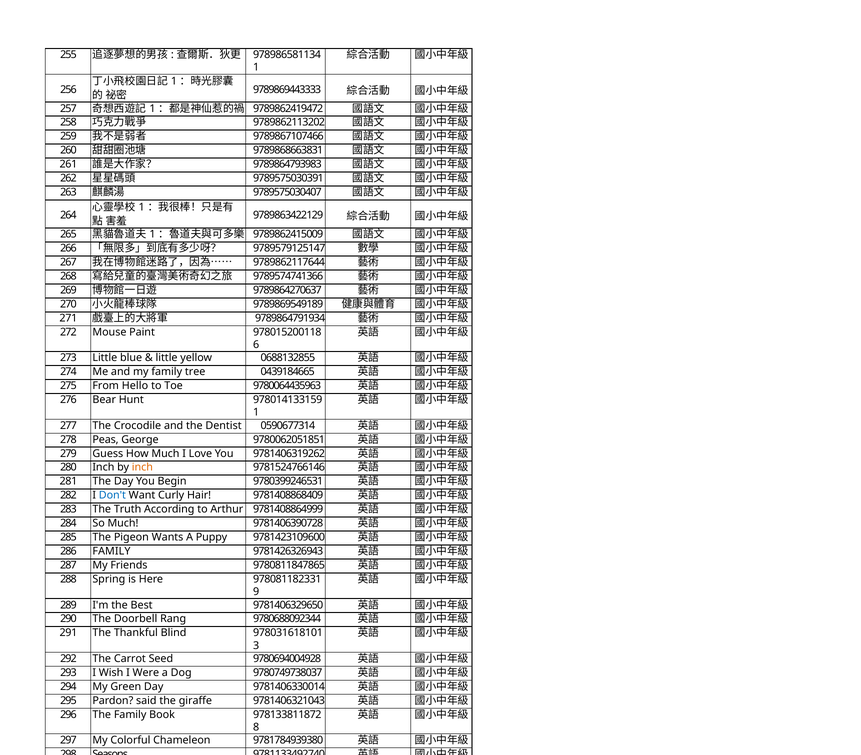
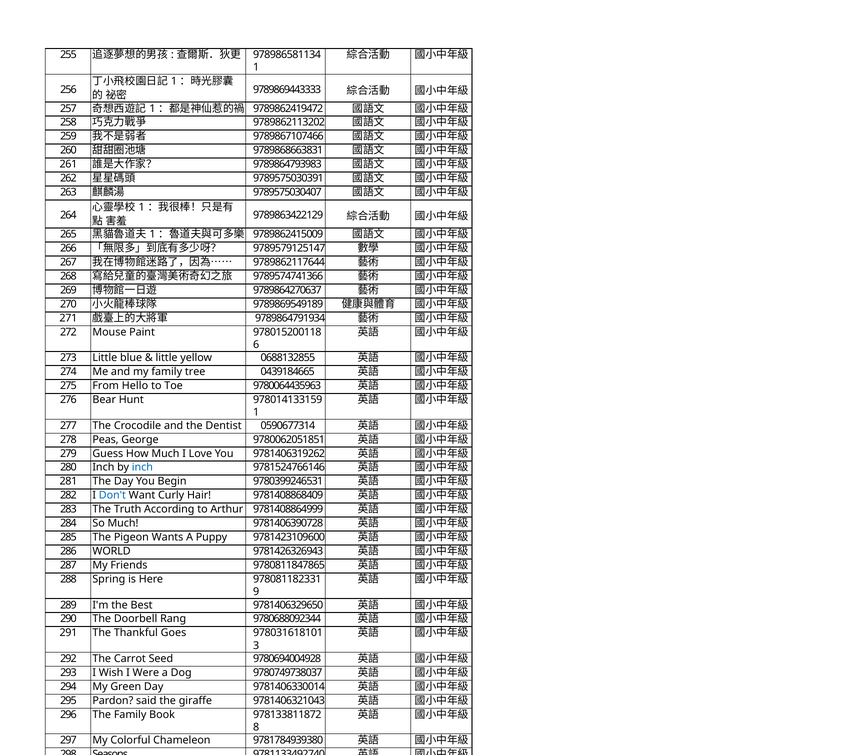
inch colour: orange -> blue (142, 468)
286 FAMILY: FAMILY -> WORLD (112, 551)
Blind: Blind -> Goes (174, 633)
